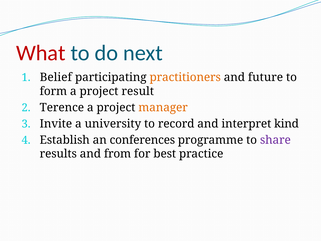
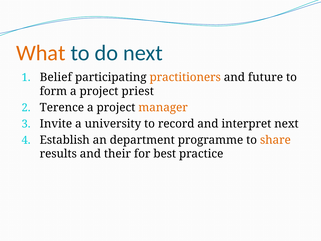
What colour: red -> orange (41, 53)
result: result -> priest (138, 91)
interpret kind: kind -> next (286, 124)
conferences: conferences -> department (142, 140)
share colour: purple -> orange (275, 140)
from: from -> their (117, 154)
